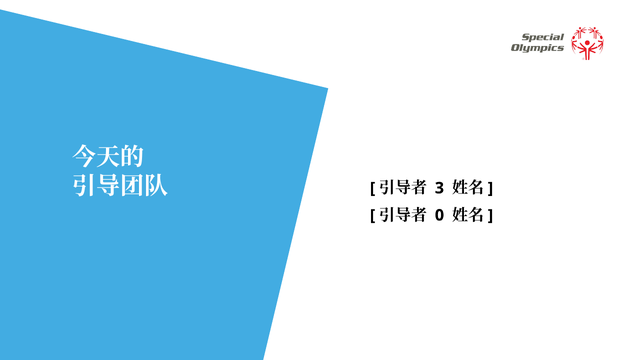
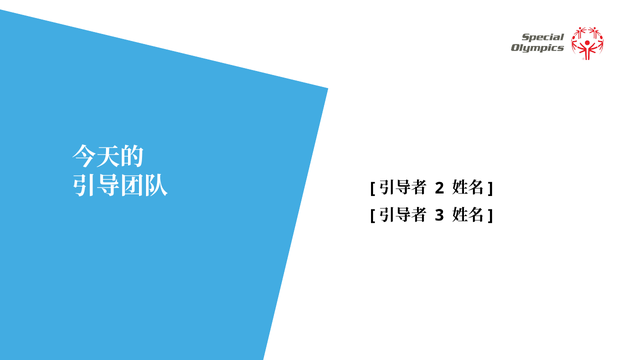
3: 3 -> 2 (439, 188)
0: 0 -> 3 (439, 215)
